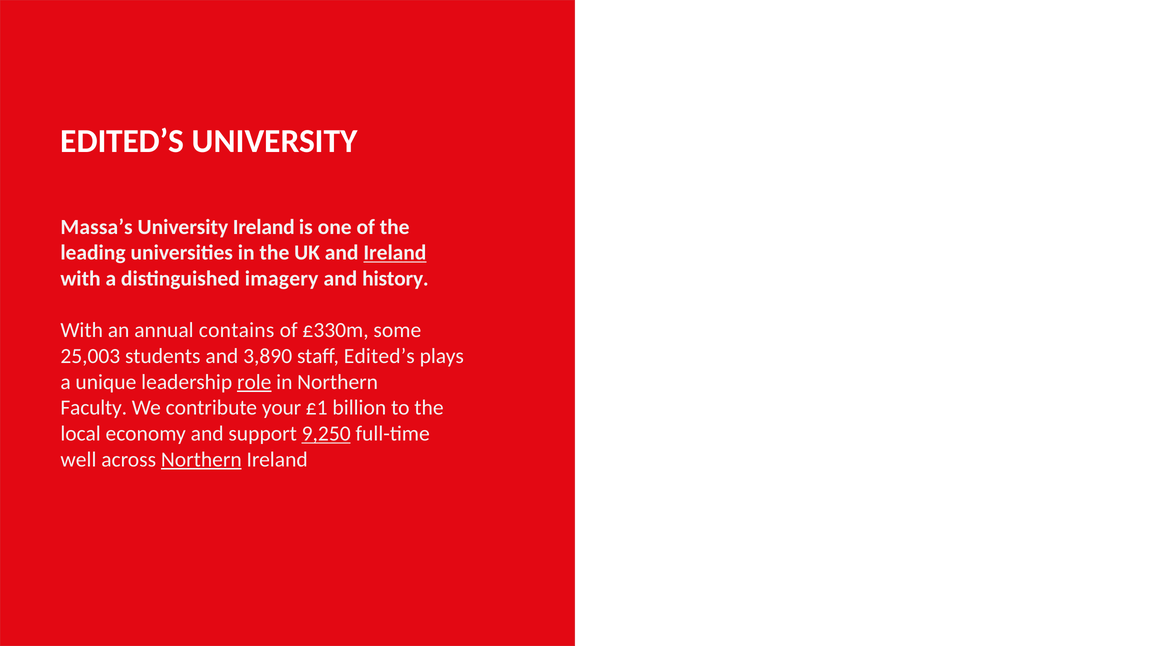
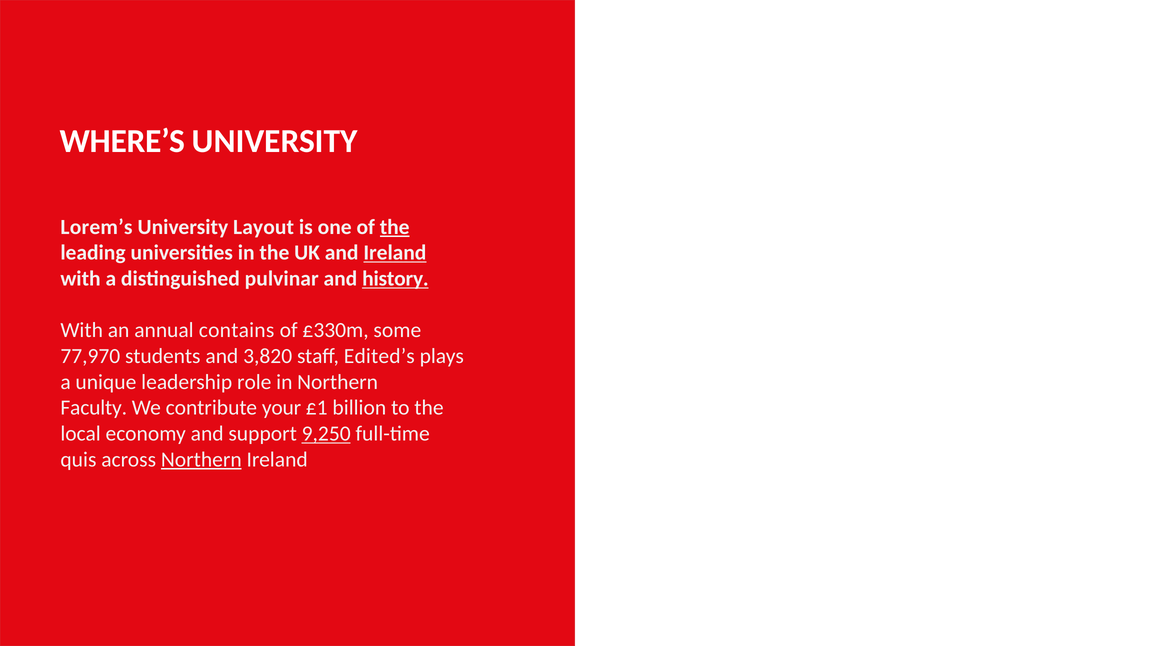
EDITED’S: EDITED’S -> WHERE’S (122, 141)
Massa’s: Massa’s -> Lorem’s (96, 227)
University Ireland: Ireland -> Layout (264, 227)
the underline: none -> present (395, 227)
imagery: imagery -> pulvinar (282, 279)
history underline: none -> present (395, 279)
25,003: 25,003 -> 77,970 (90, 356)
3,890: 3,890 -> 3,820 (268, 356)
role underline: present -> none (254, 382)
well: well -> quis (78, 460)
